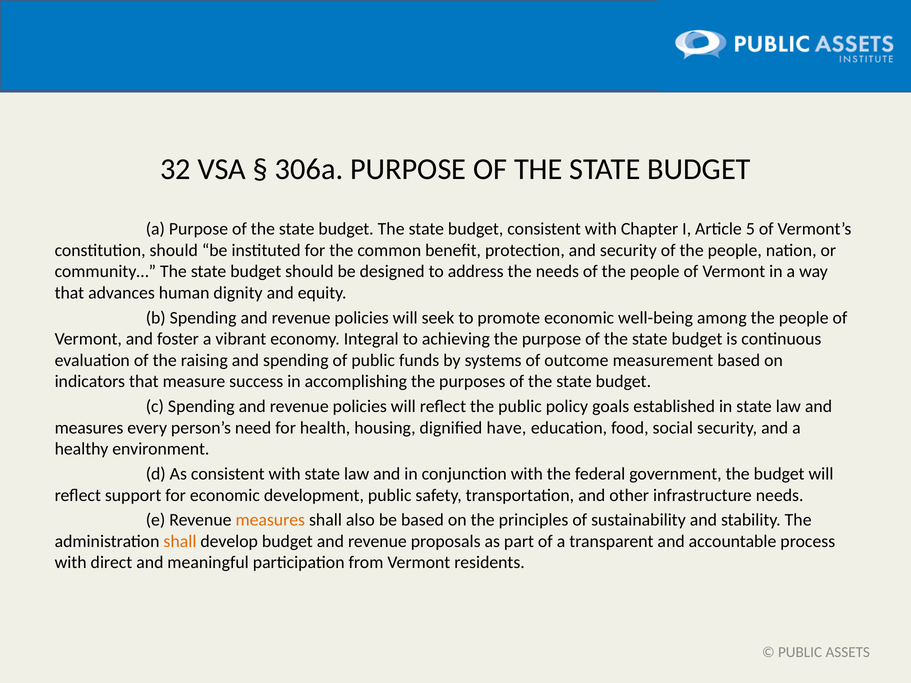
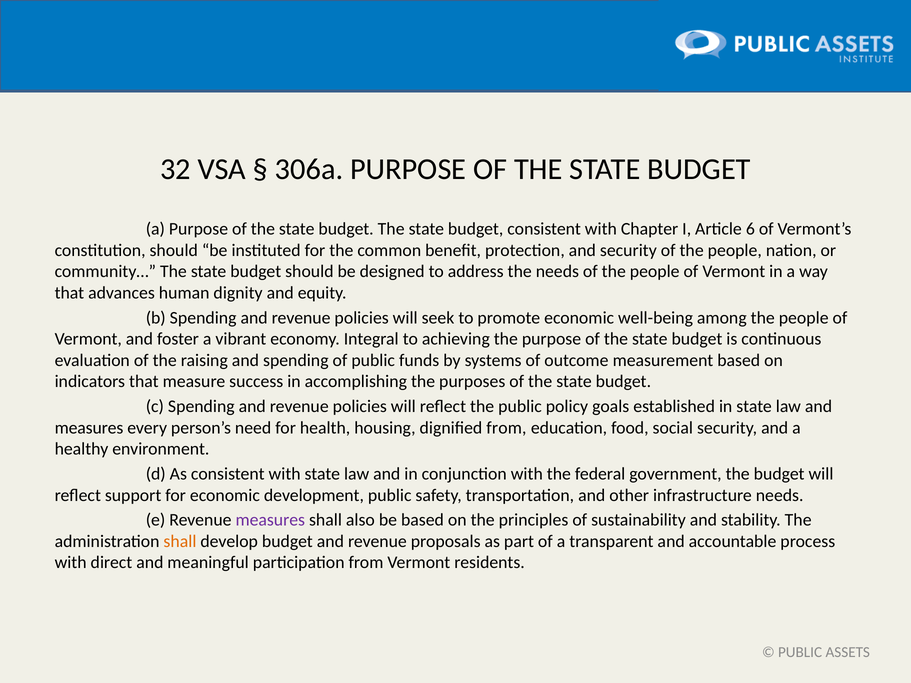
5: 5 -> 6 (750, 229)
dignified have: have -> from (506, 428)
measures colour: orange -> purple (270, 520)
